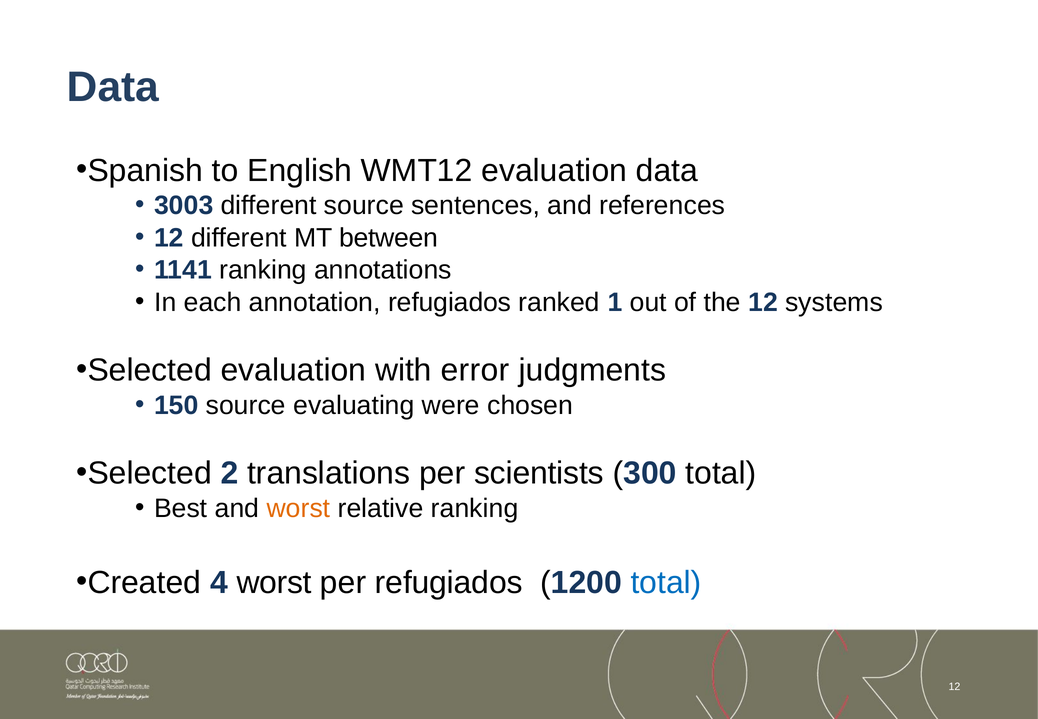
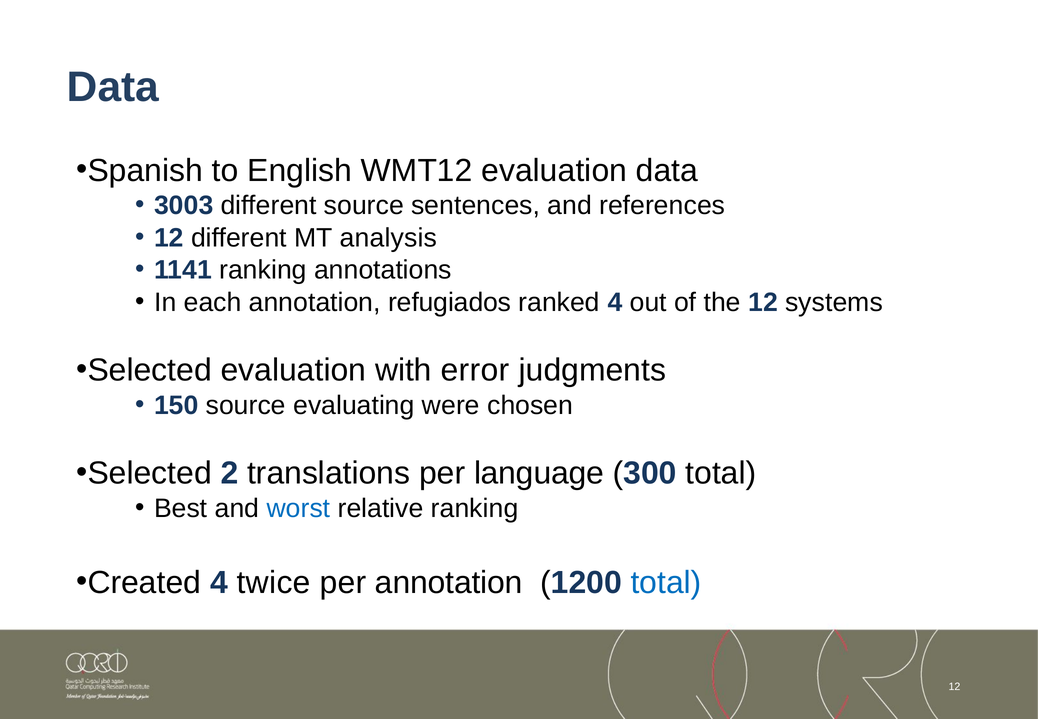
between: between -> analysis (388, 238)
ranked 1: 1 -> 4 (615, 302)
scientists: scientists -> language (539, 473)
worst colour: orange -> blue (298, 508)
4 worst: worst -> twice (274, 582)
per refugiados: refugiados -> annotation (449, 582)
